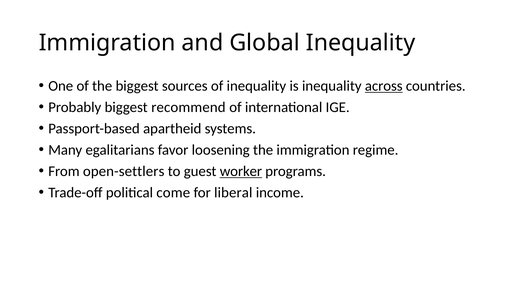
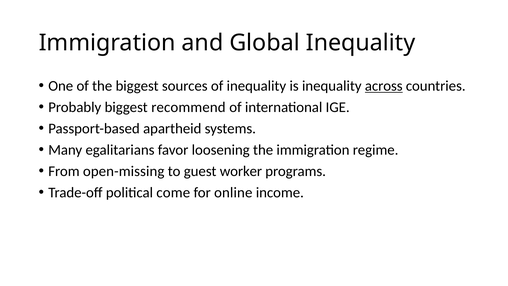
open-settlers: open-settlers -> open-missing (124, 171)
worker underline: present -> none (241, 171)
liberal: liberal -> online (233, 192)
